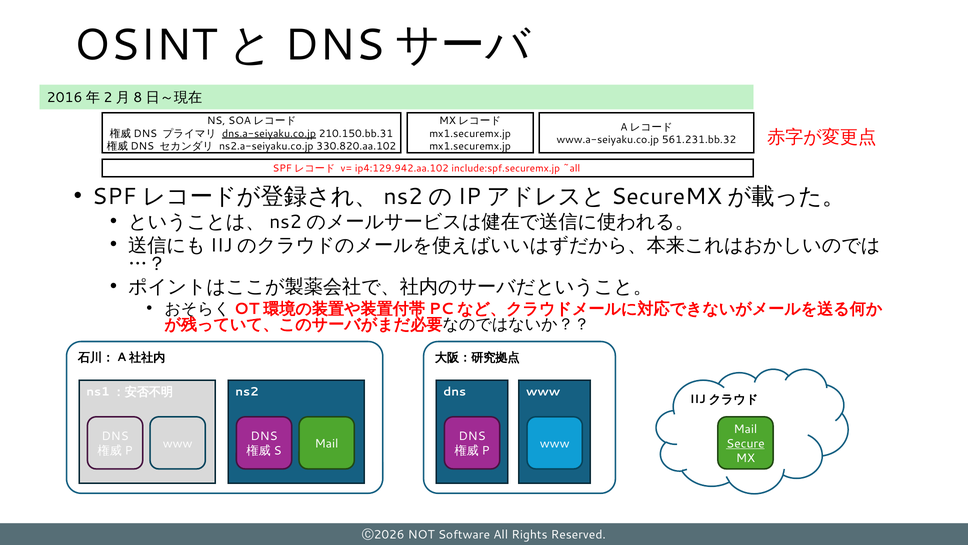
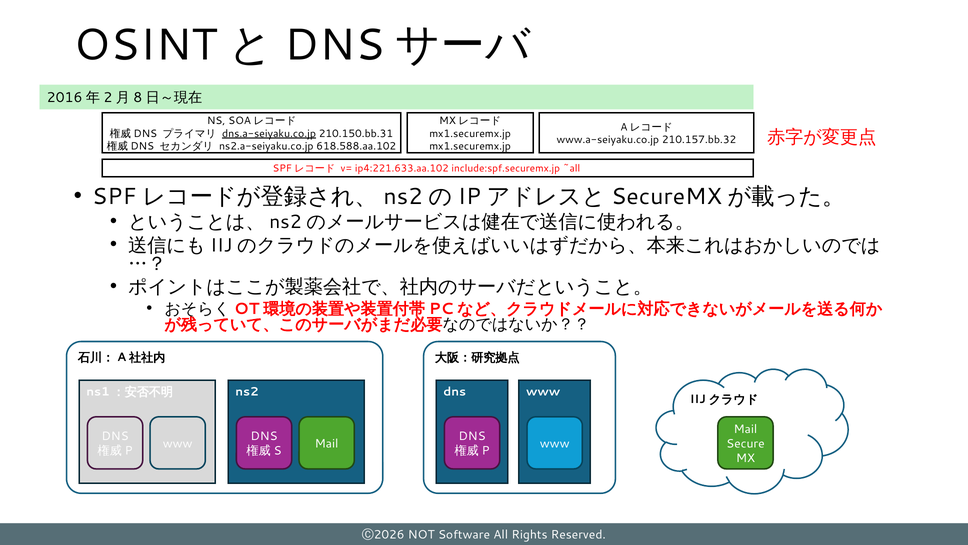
561.231.bb.32: 561.231.bb.32 -> 210.157.bb.32 (699, 140)
330.820.aa.102: 330.820.aa.102 -> 618.588.aa.102 (356, 146)
ip4:129.942.aa.102: ip4:129.942.aa.102 -> ip4:221.633.aa.102 (402, 168)
Secure underline: present -> none (745, 443)
